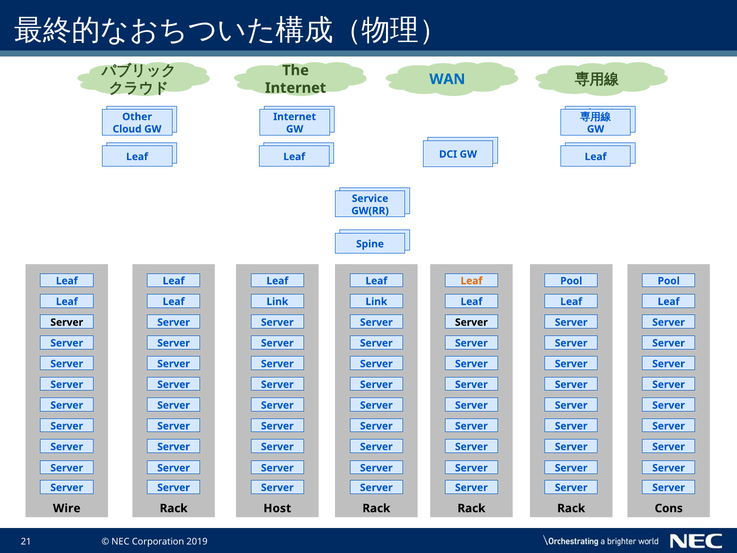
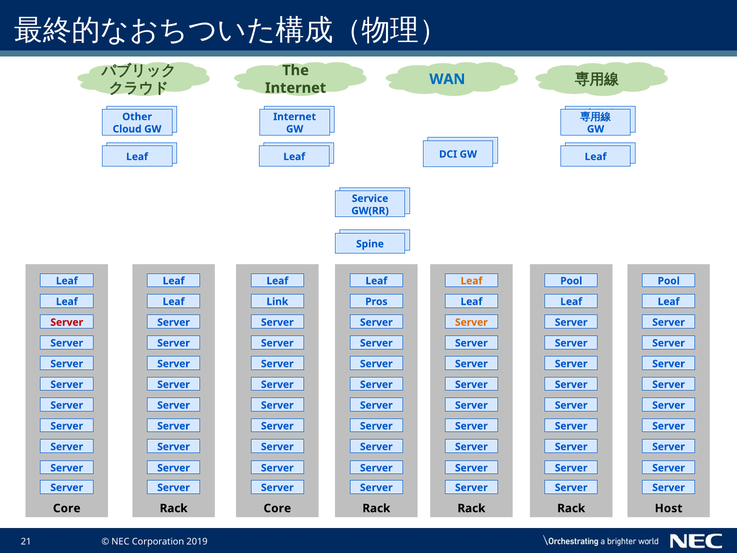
Link: Link -> Pros (376, 302)
Server colour: black -> red (67, 322)
Server colour: black -> orange (471, 322)
Wire: Wire -> Core (67, 508)
Rack Host: Host -> Core (277, 508)
Cons: Cons -> Host (669, 508)
